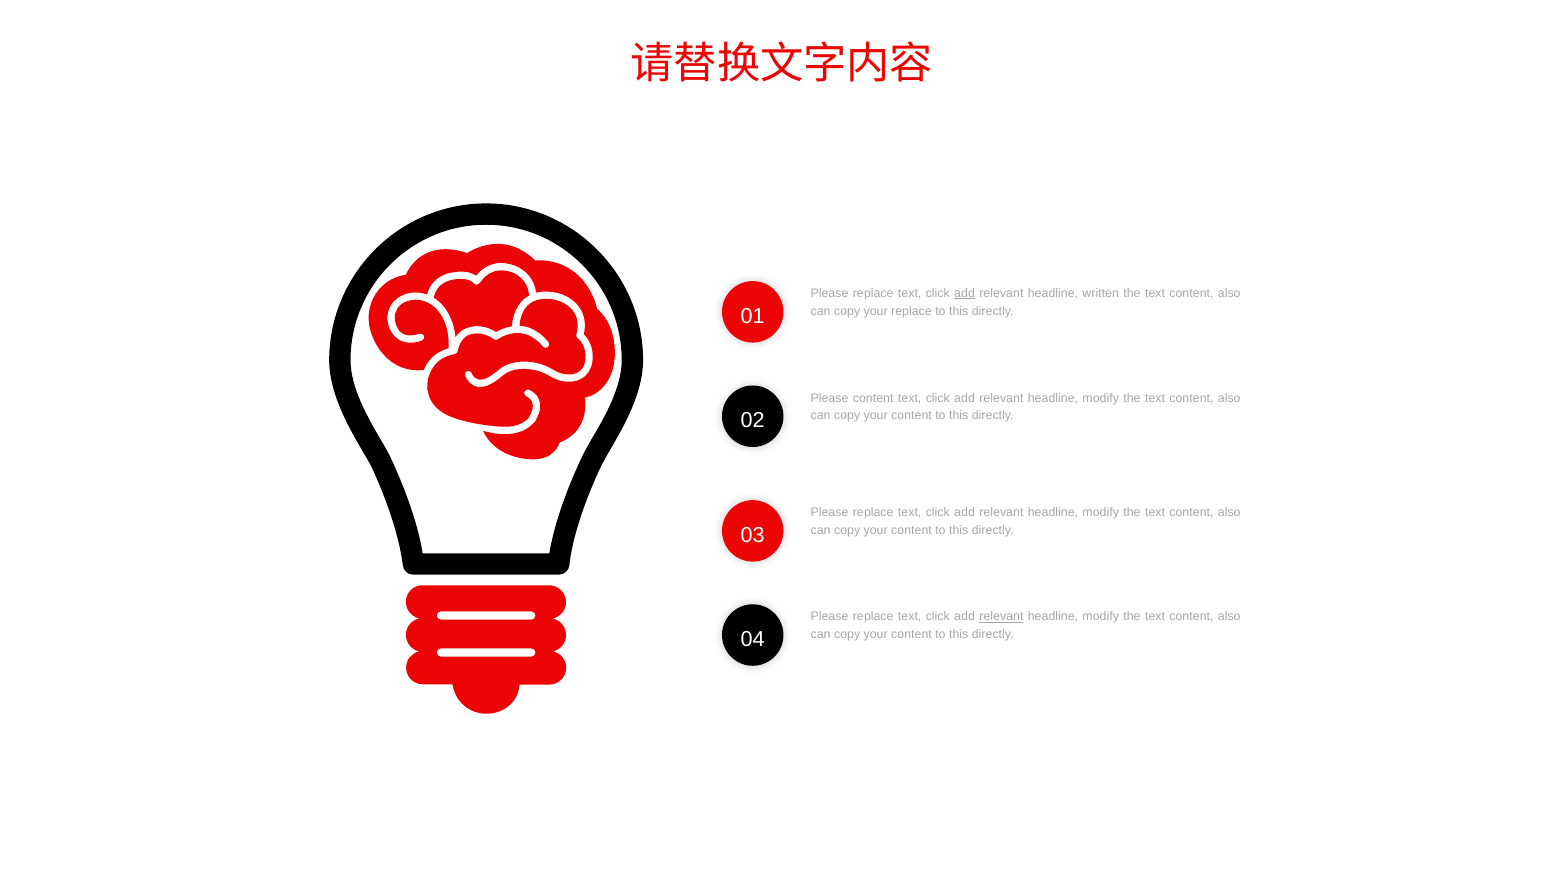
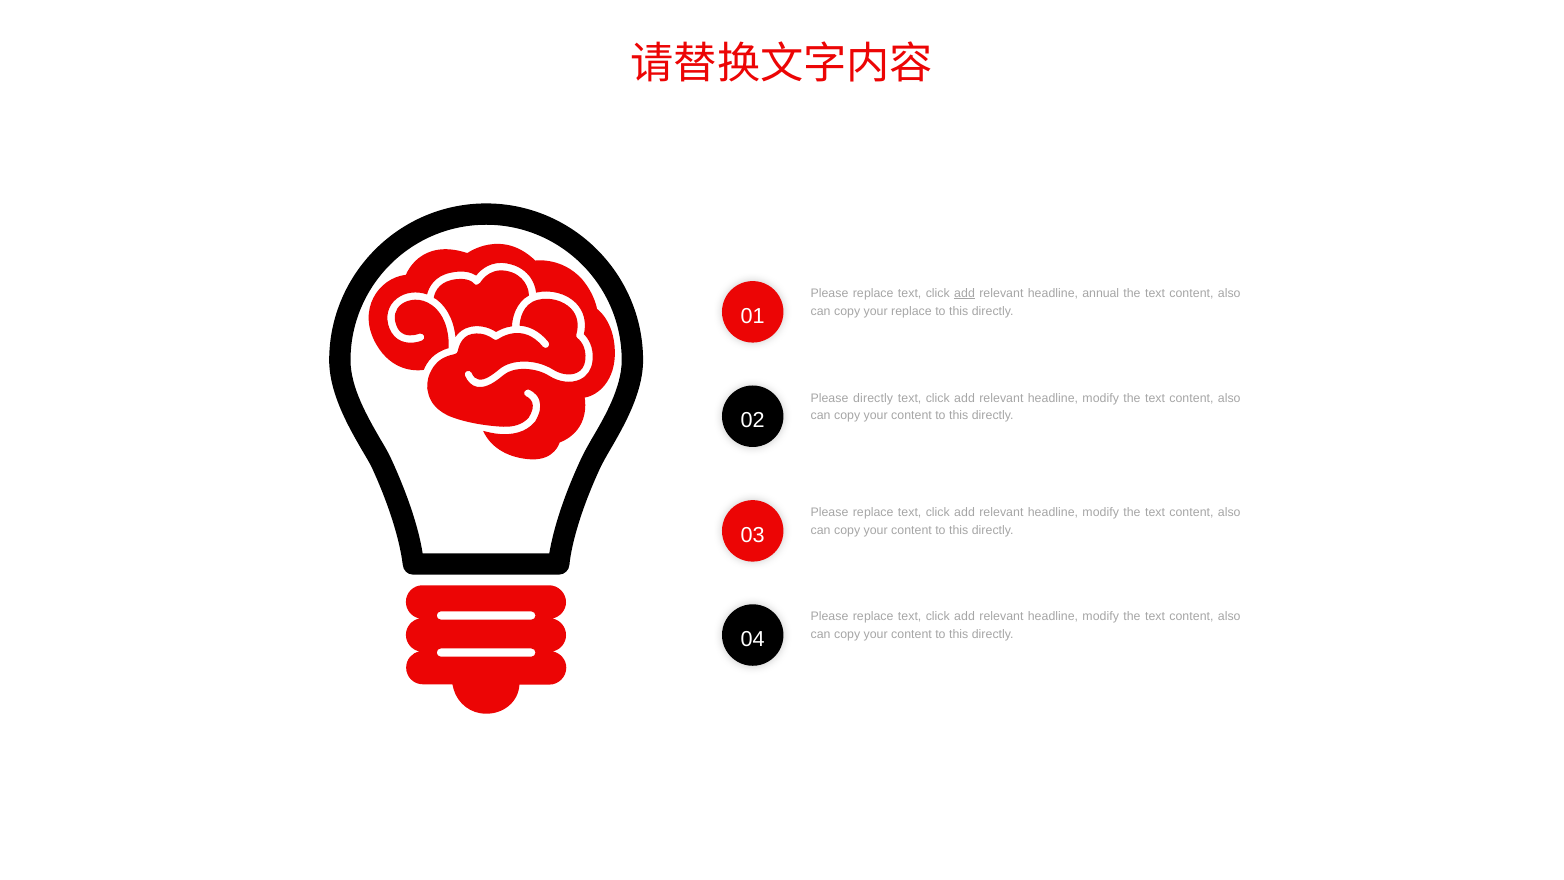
written: written -> annual (1101, 293)
Please content: content -> directly (873, 398)
relevant underline: present -> none (1001, 617)
